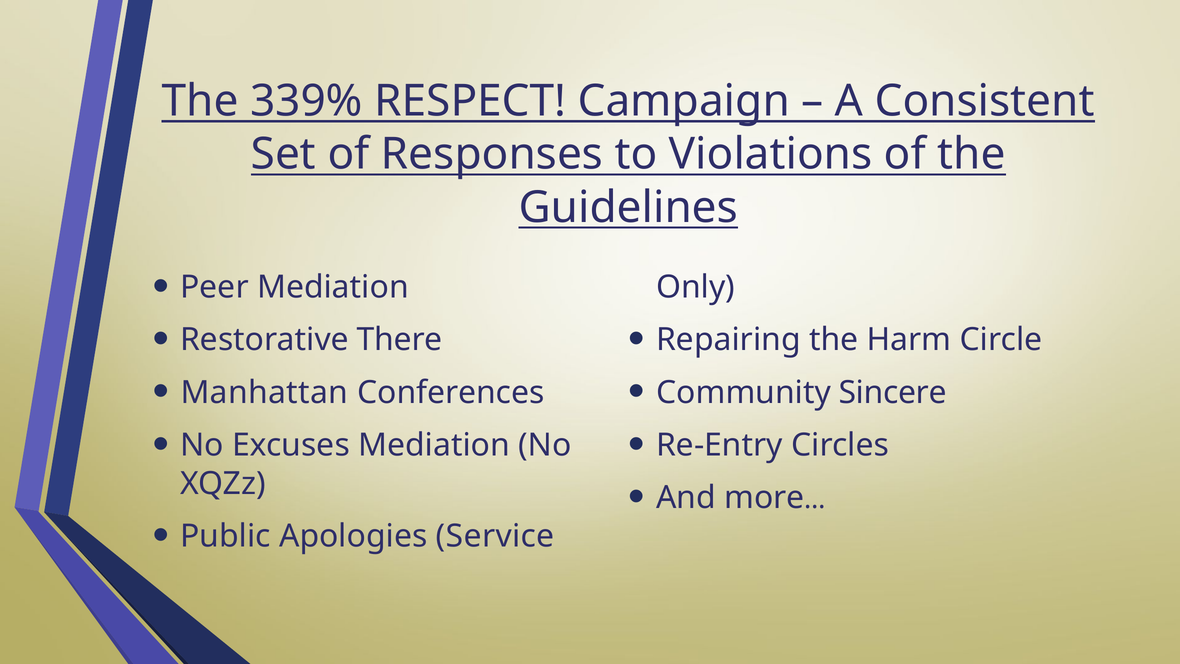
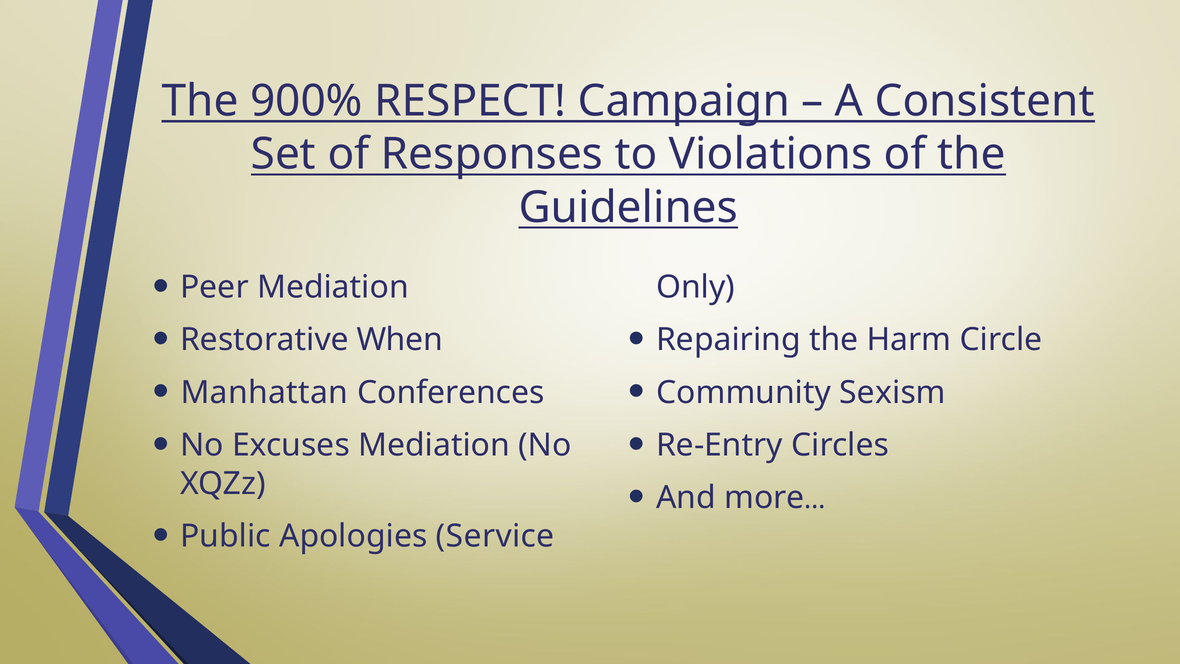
339%: 339% -> 900% (306, 101)
There: There -> When (400, 340)
Sincere: Sincere -> Sexism (893, 392)
